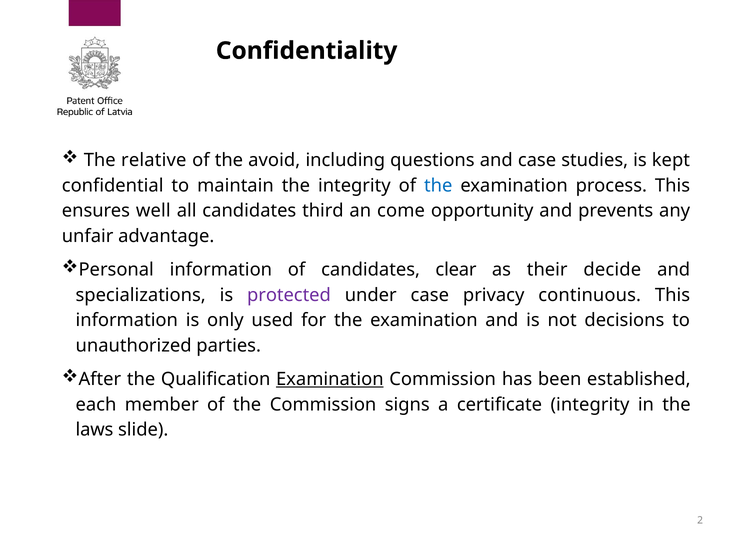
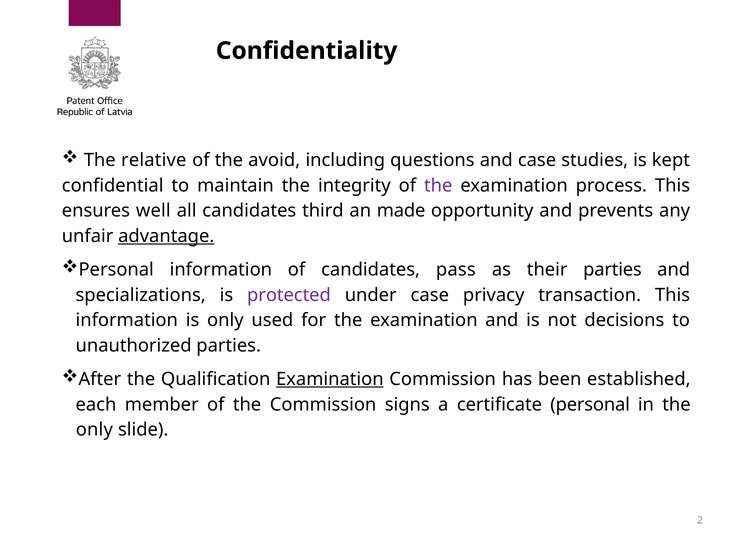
the colour: blue -> purple (438, 186)
come: come -> made (401, 211)
advantage underline: none -> present (166, 236)
clear: clear -> pass (456, 270)
their decide: decide -> parties (612, 270)
continuous: continuous -> transaction (590, 295)
certificate integrity: integrity -> personal (590, 405)
laws: laws -> only (94, 430)
